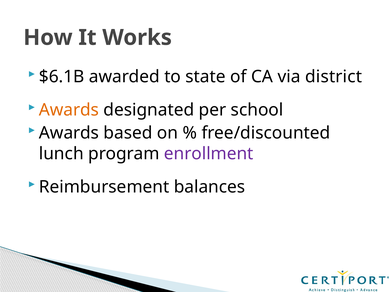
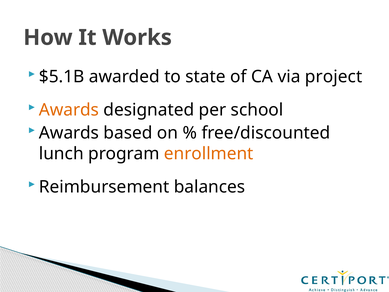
$6.1B: $6.1B -> $5.1B (62, 77)
district: district -> project (334, 77)
enrollment colour: purple -> orange (209, 153)
